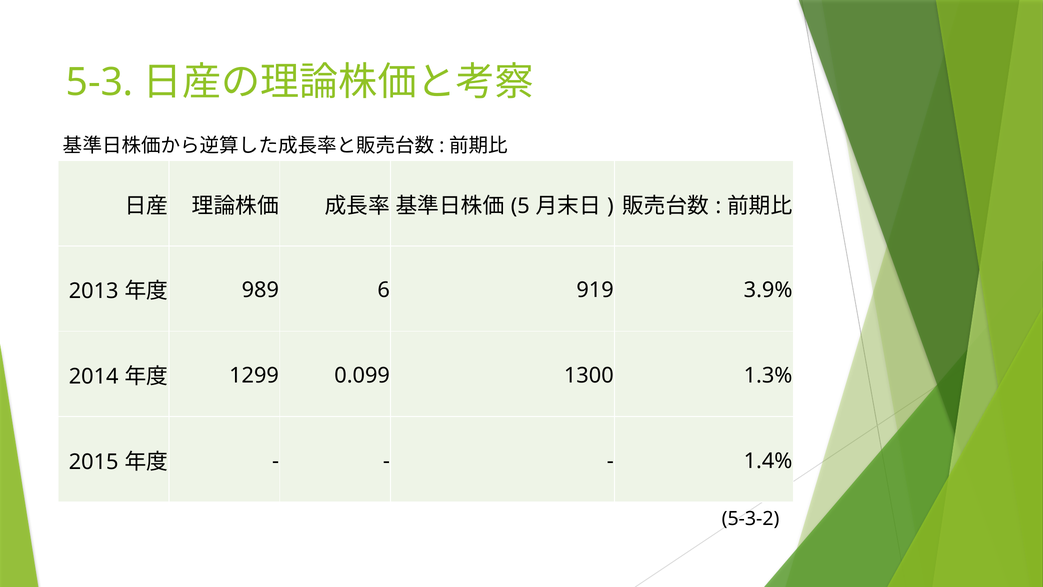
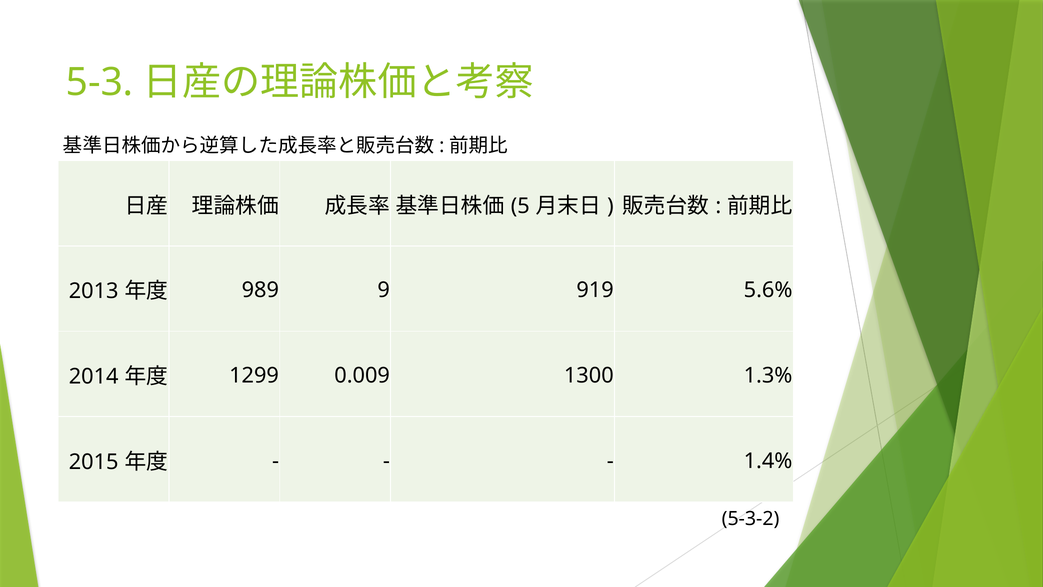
6: 6 -> 9 (384, 290)
3.9%: 3.9% -> 5.6% (768, 290)
0.099: 0.099 -> 0.009 (362, 375)
